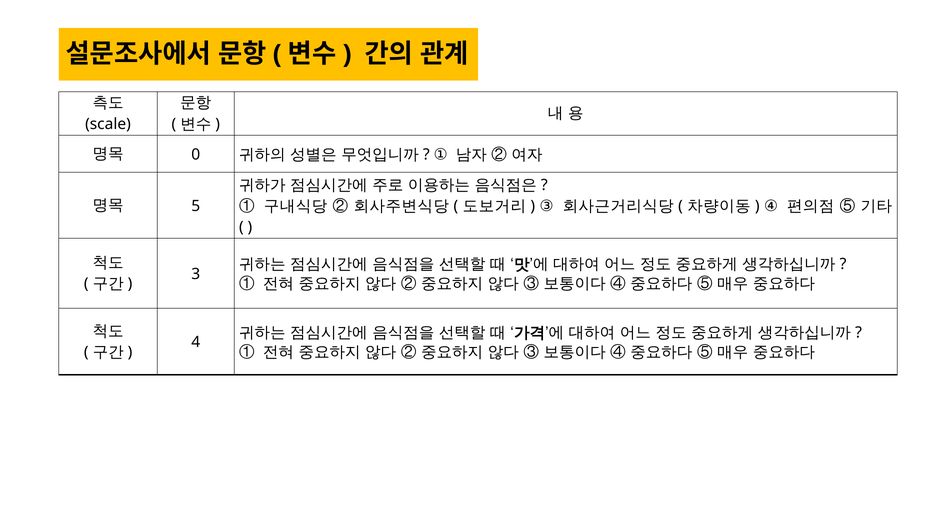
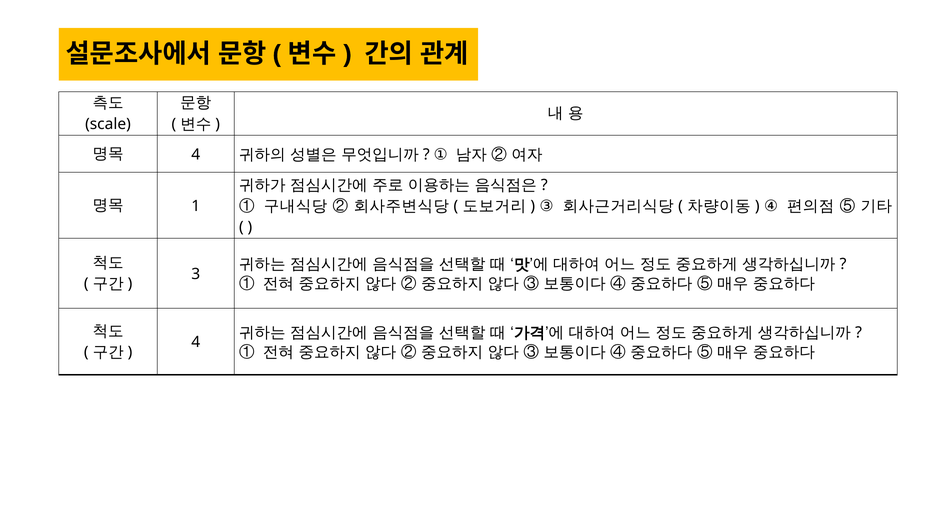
0: 0 -> 4 (196, 155)
5: 5 -> 1 (196, 206)
